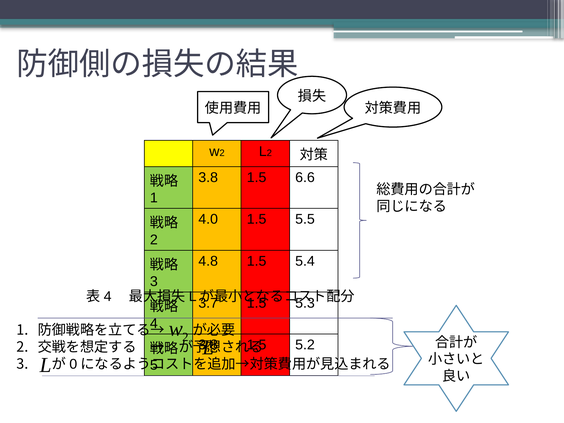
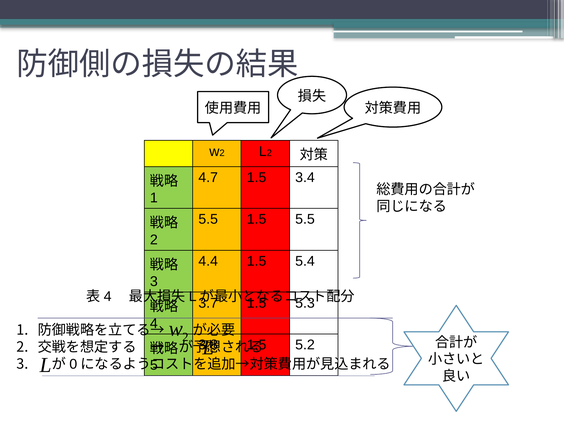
3.8: 3.8 -> 4.7 (208, 177)
6.6: 6.6 -> 3.4 (305, 177)
4.0: 4.0 -> 5.5 (208, 219)
4.8: 4.8 -> 4.4 (208, 261)
